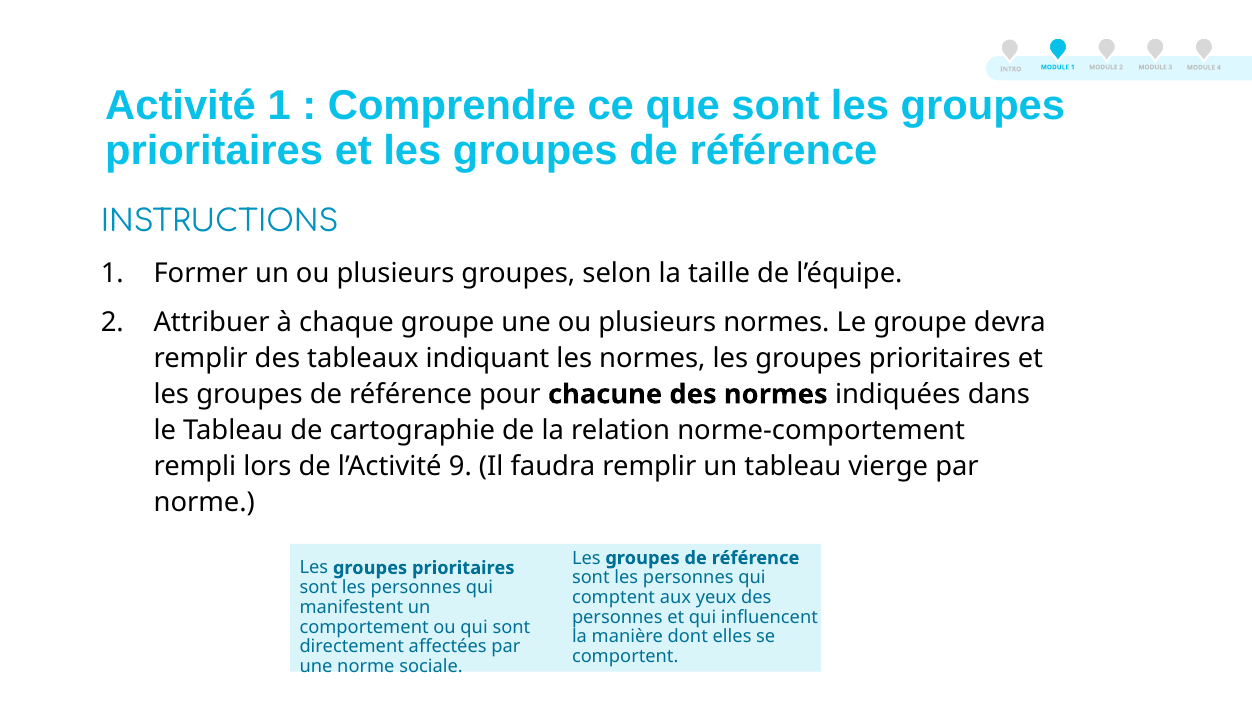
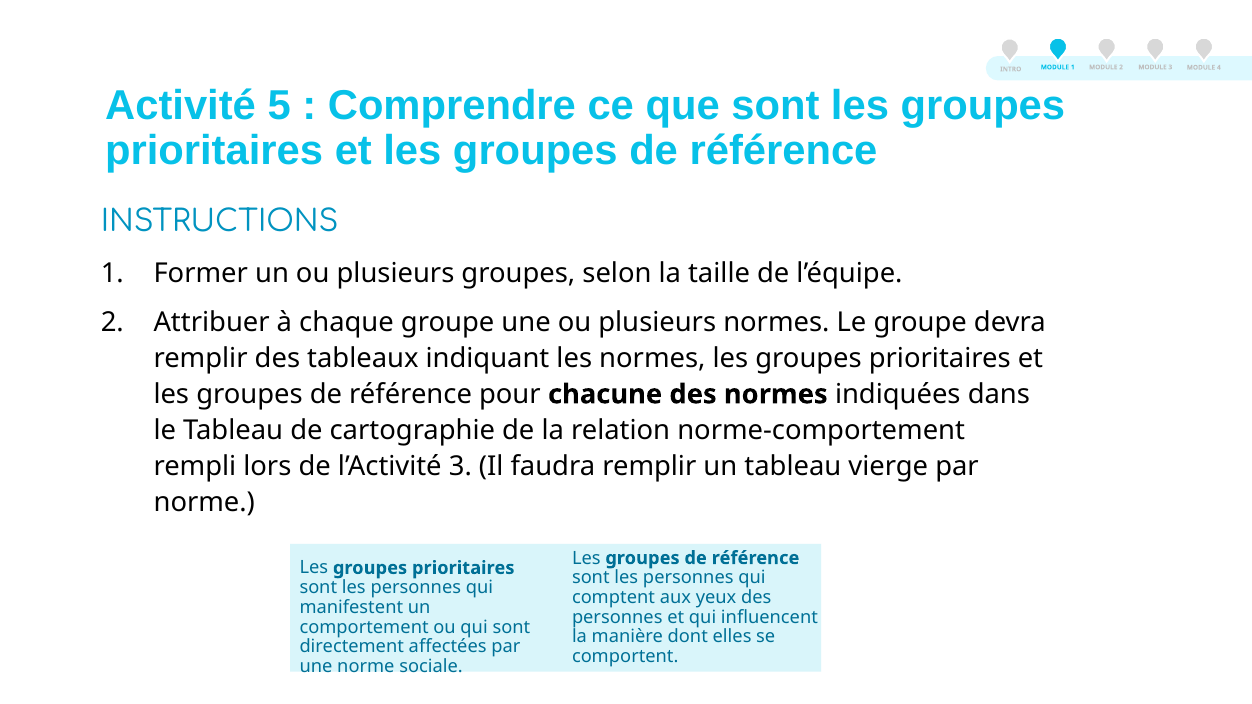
Activité 1: 1 -> 5 (279, 106)
l’Activité 9: 9 -> 3 (460, 467)
